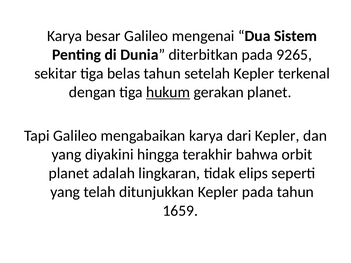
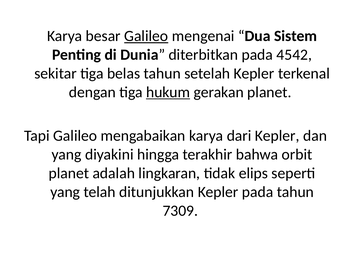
Galileo underline: none -> present (146, 36)
9265: 9265 -> 4542 (294, 55)
1659: 1659 -> 7309 (180, 211)
